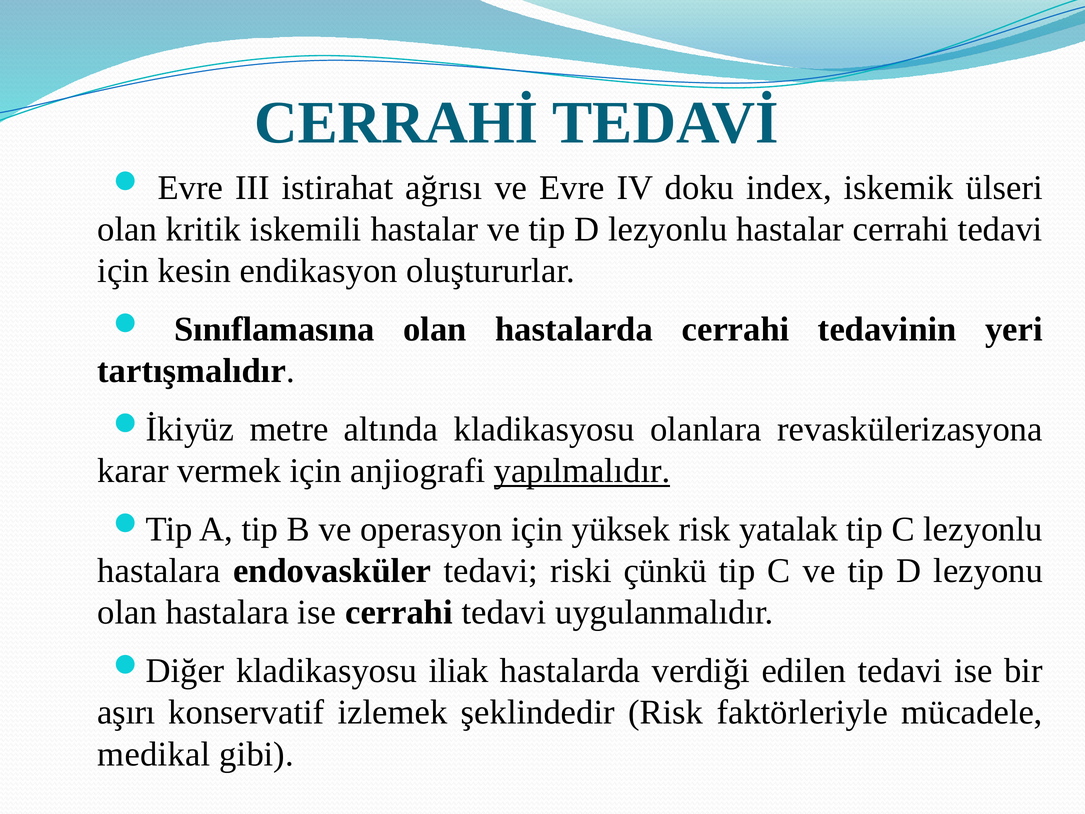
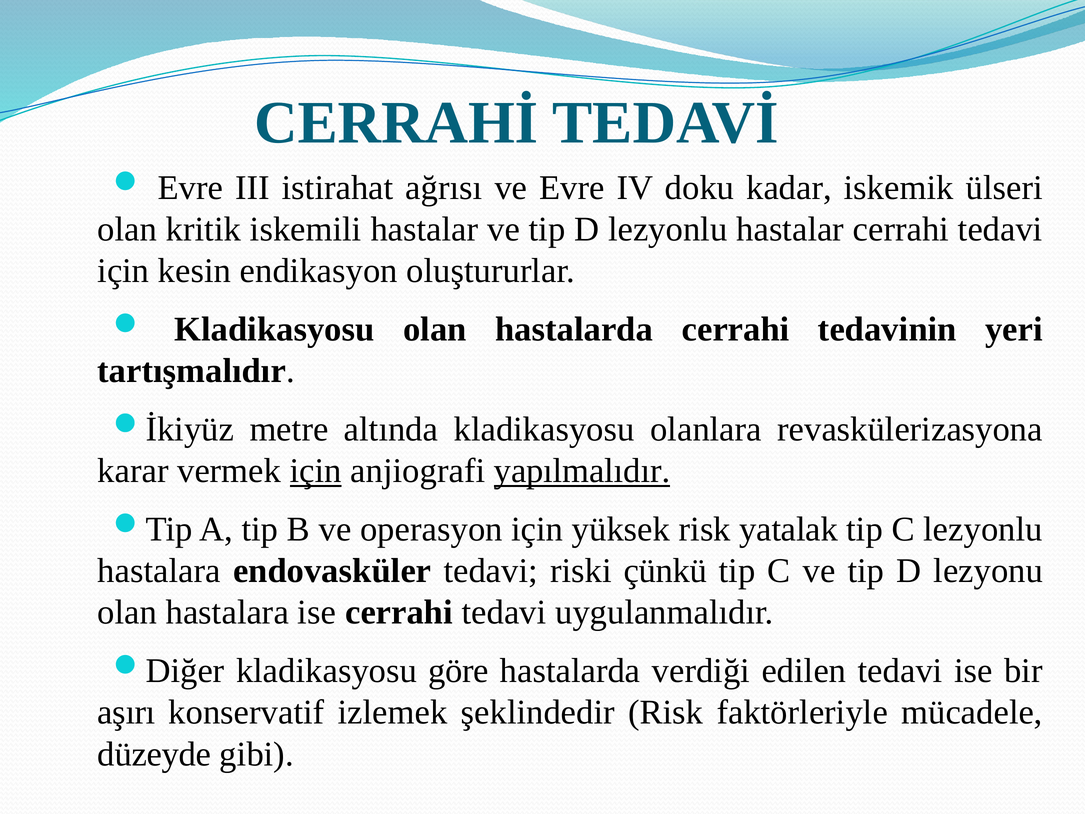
index: index -> kadar (789, 188)
Sınıflamasına: Sınıflamasına -> Kladikasyosu (274, 329)
için underline: none -> present (316, 471)
iliak: iliak -> göre (459, 671)
medikal: medikal -> düzeyde (154, 754)
